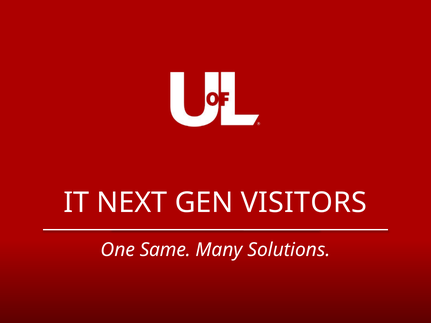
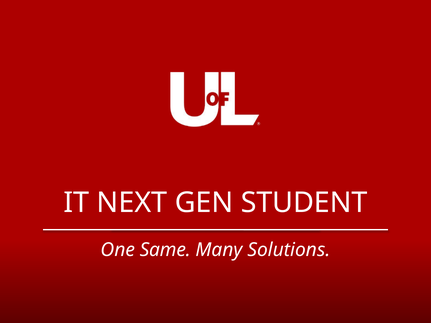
VISITORS: VISITORS -> STUDENT (304, 203)
